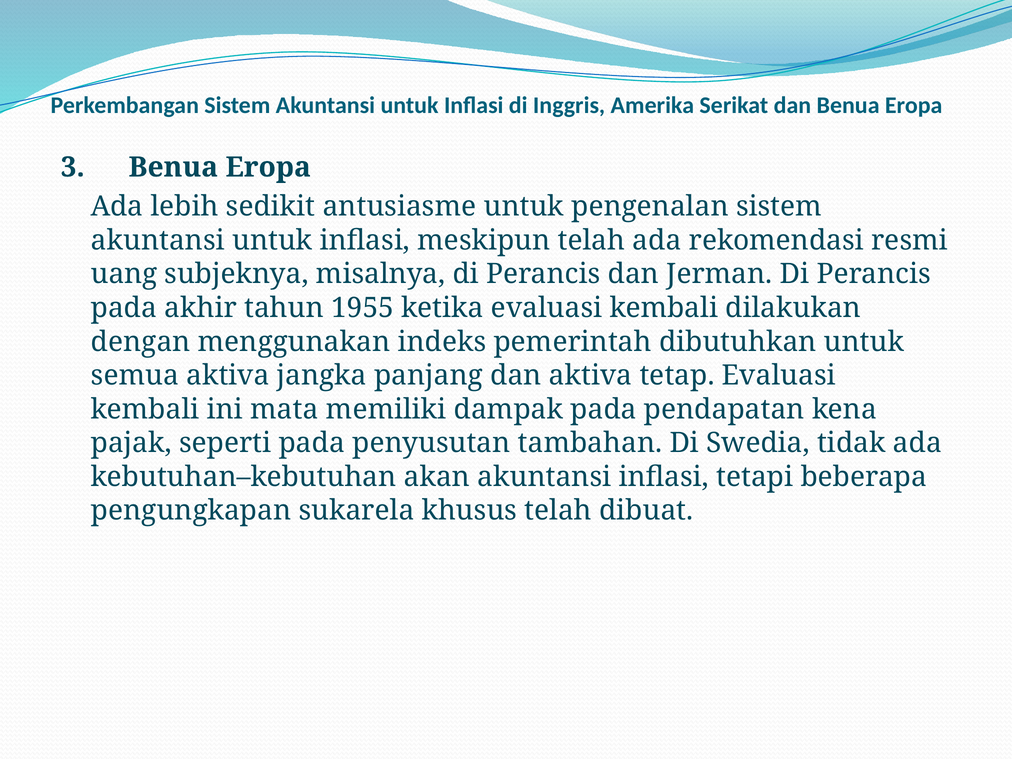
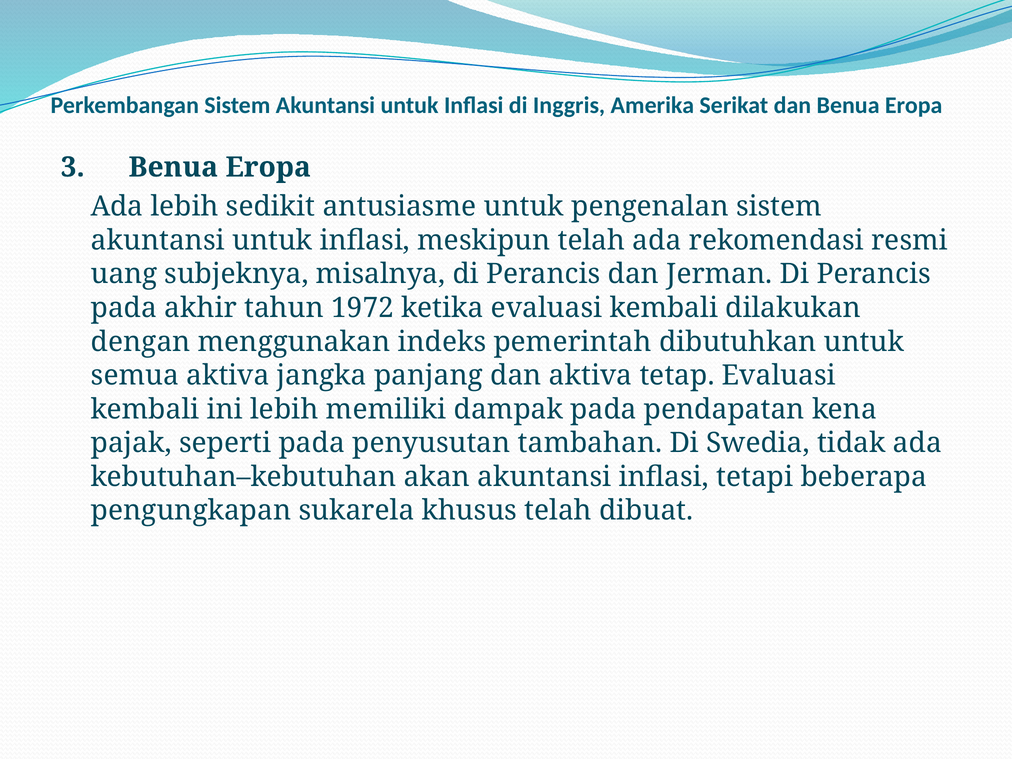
1955: 1955 -> 1972 (363, 308)
ini mata: mata -> lebih (284, 409)
